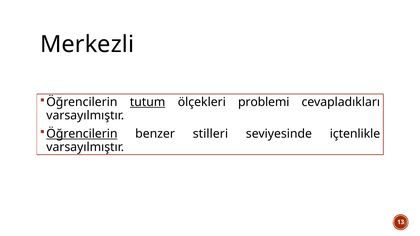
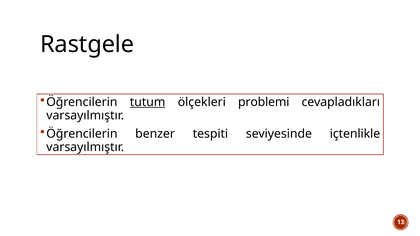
Merkezli: Merkezli -> Rastgele (87, 44)
Öğrencilerin underline: present -> none (82, 134)
stilleri: stilleri -> tespiti (210, 134)
